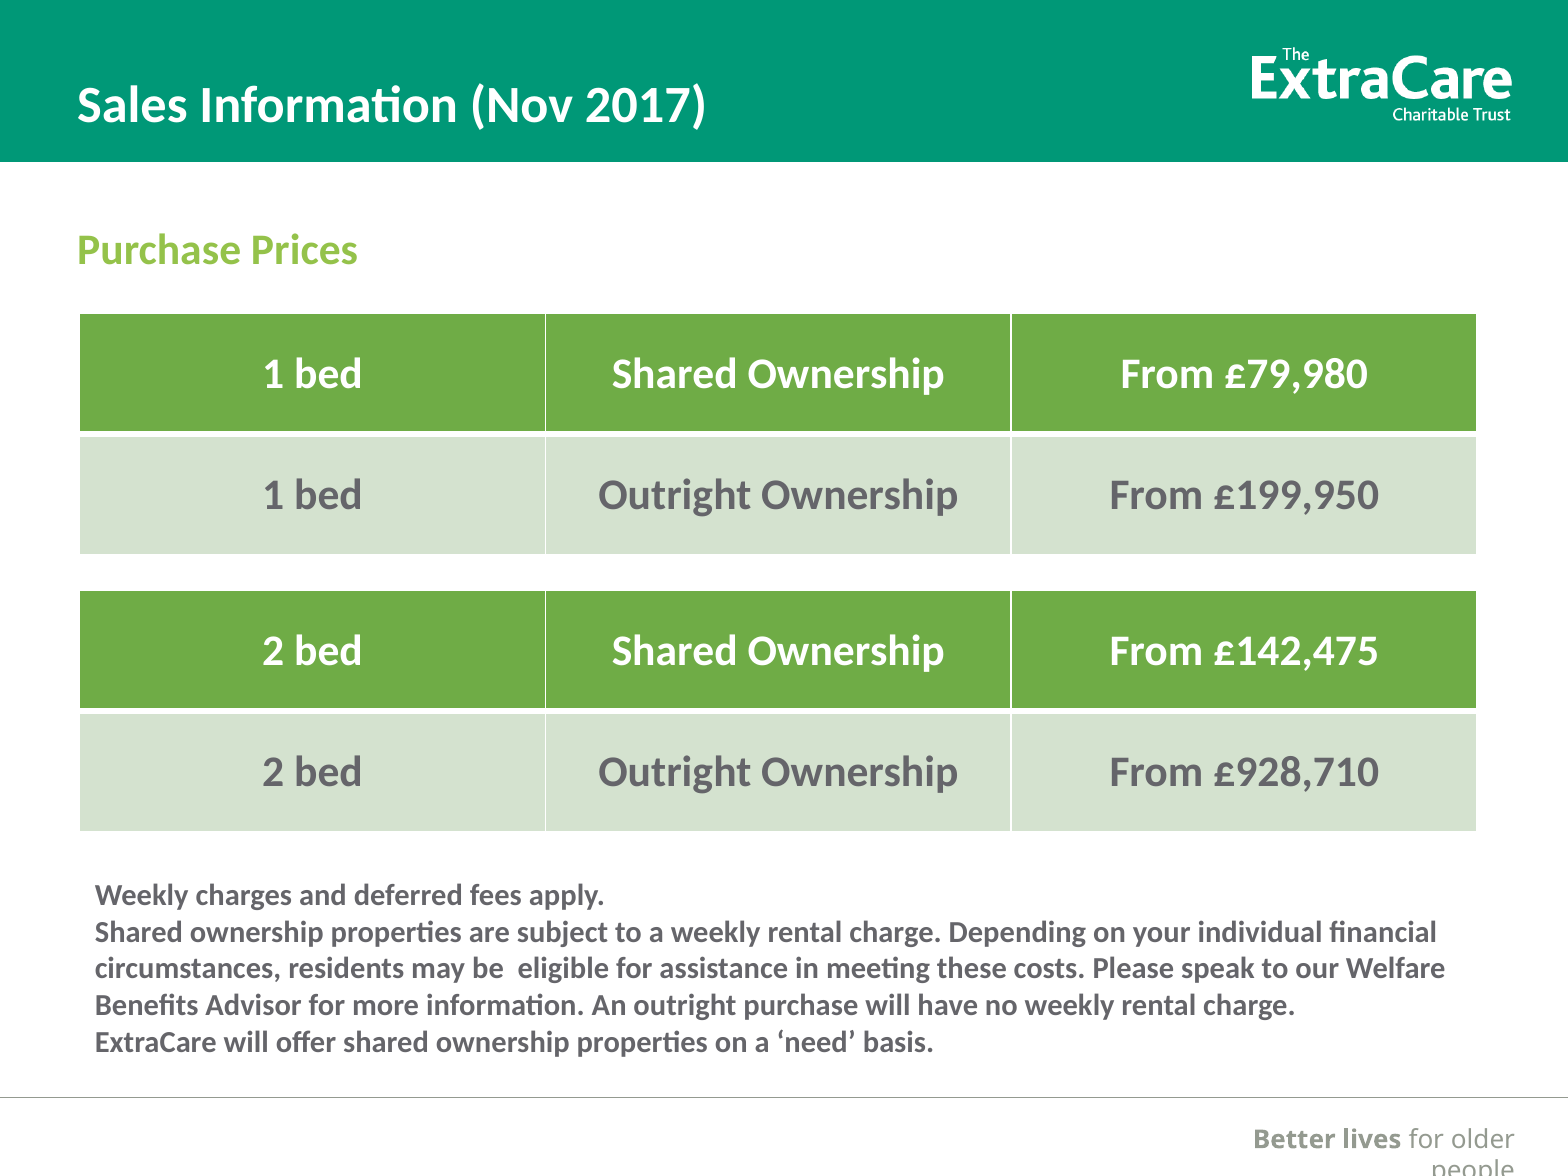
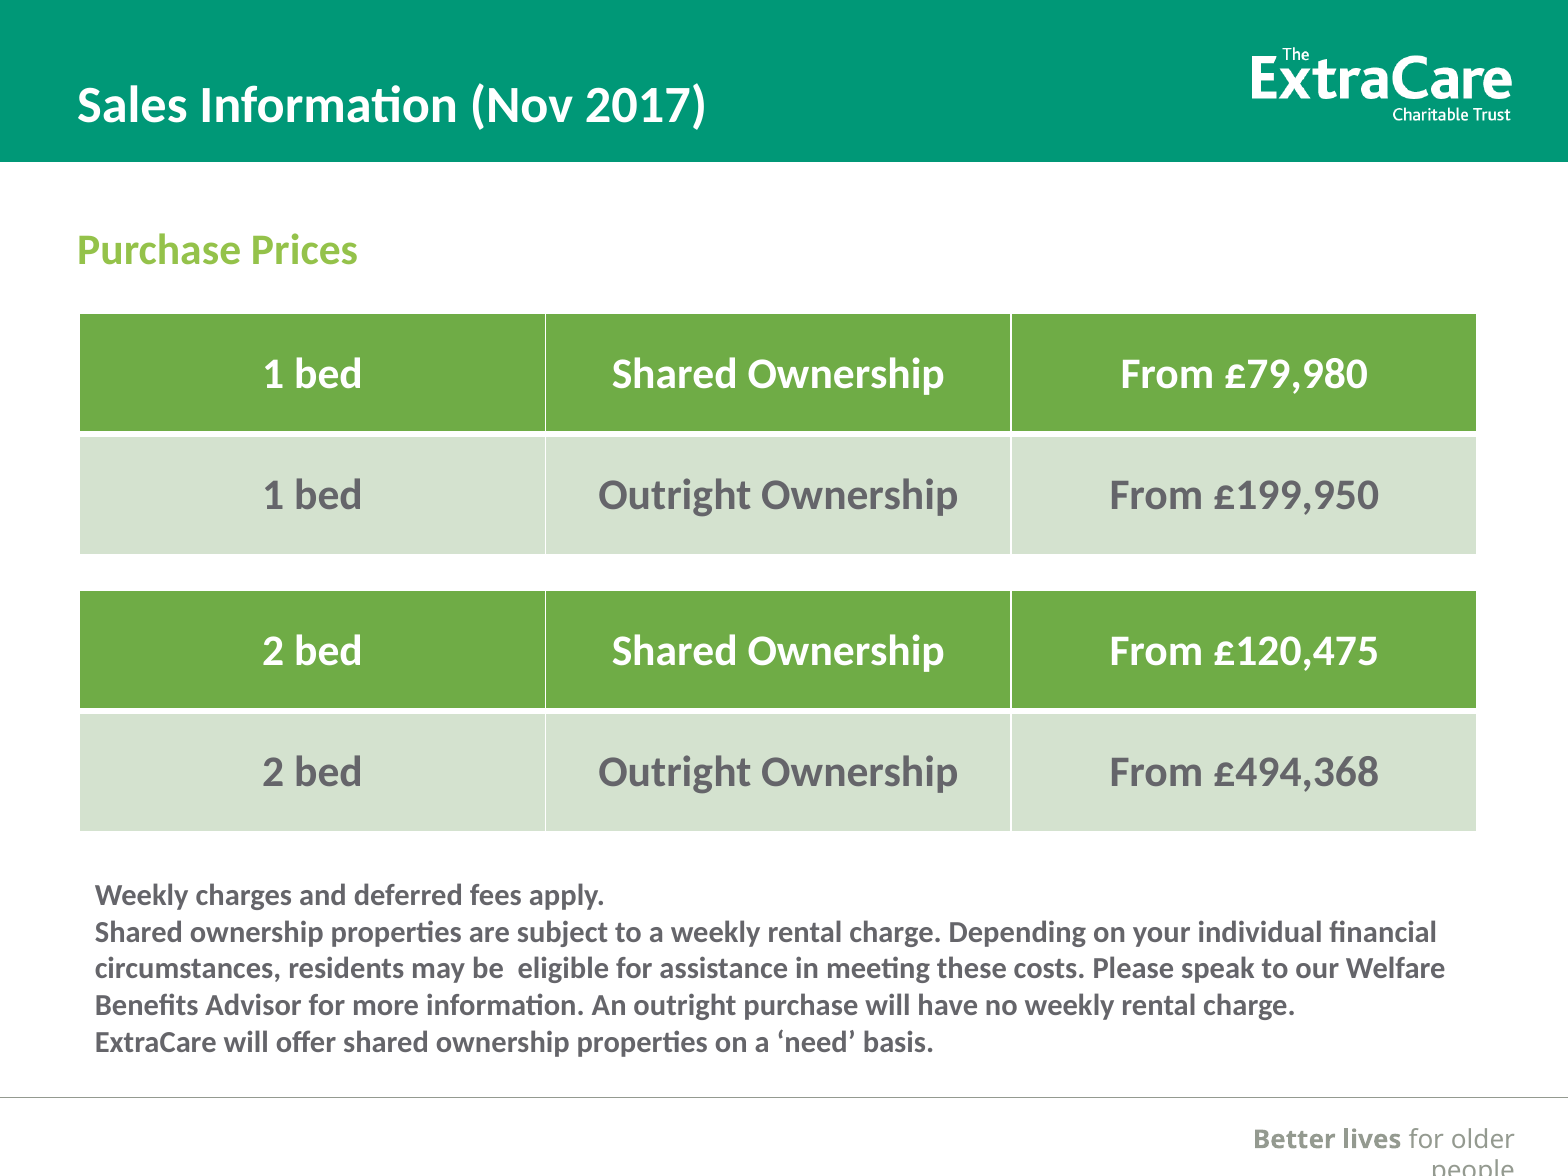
£142,475: £142,475 -> £120,475 (1296, 651)
£928,710: £928,710 -> £494,368 (1296, 772)
